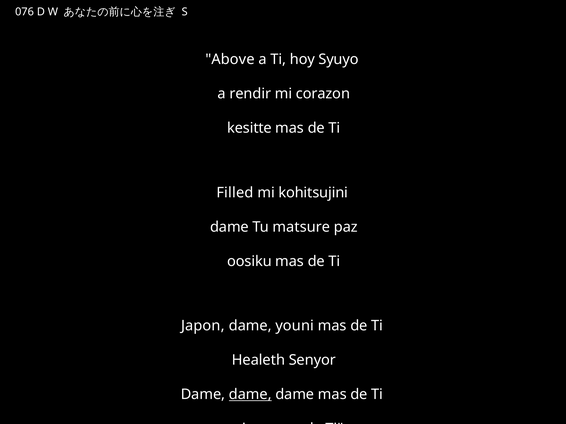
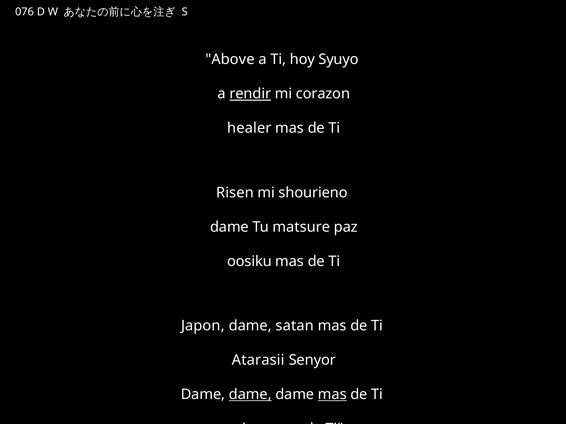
rendir underline: none -> present (250, 94)
kesitte: kesitte -> healer (249, 128)
Filled: Filled -> Risen (235, 193)
kohitsujini: kohitsujini -> shourieno (313, 193)
youni: youni -> satan (295, 326)
Healeth: Healeth -> Atarasii (258, 361)
mas underline: none -> present (332, 395)
